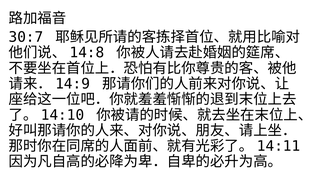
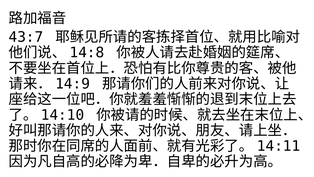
30:7: 30:7 -> 43:7 (26, 37)
